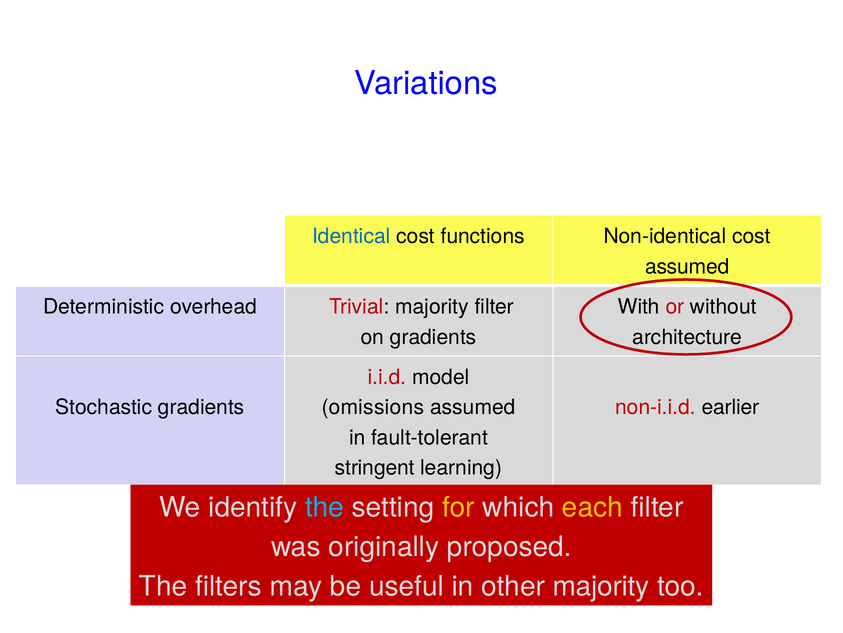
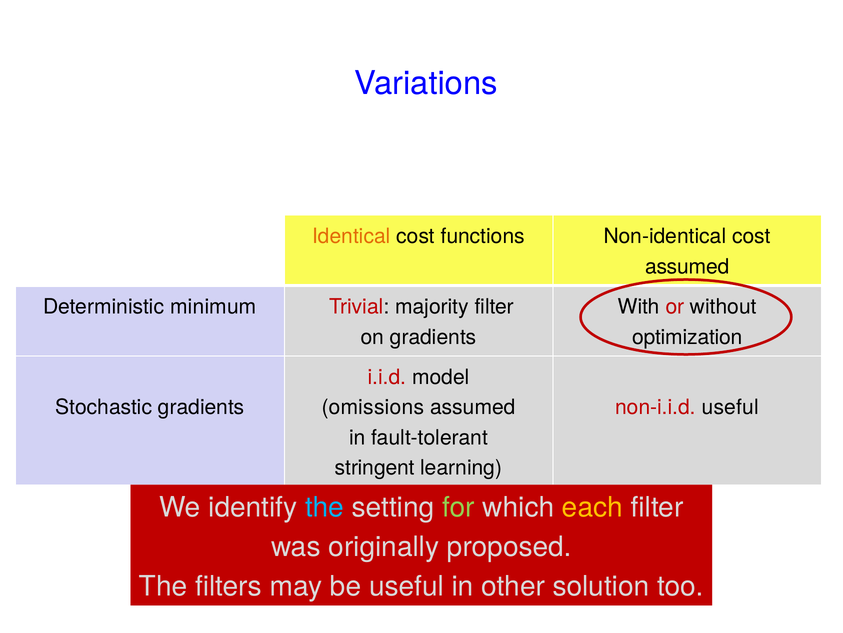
Identical colour: blue -> orange (351, 236)
overhead: overhead -> minimum (213, 306)
architecture: architecture -> optimization (687, 337)
non-i.i.d earlier: earlier -> useful (730, 407)
for colour: yellow -> light green (458, 507)
other majority: majority -> solution (601, 586)
